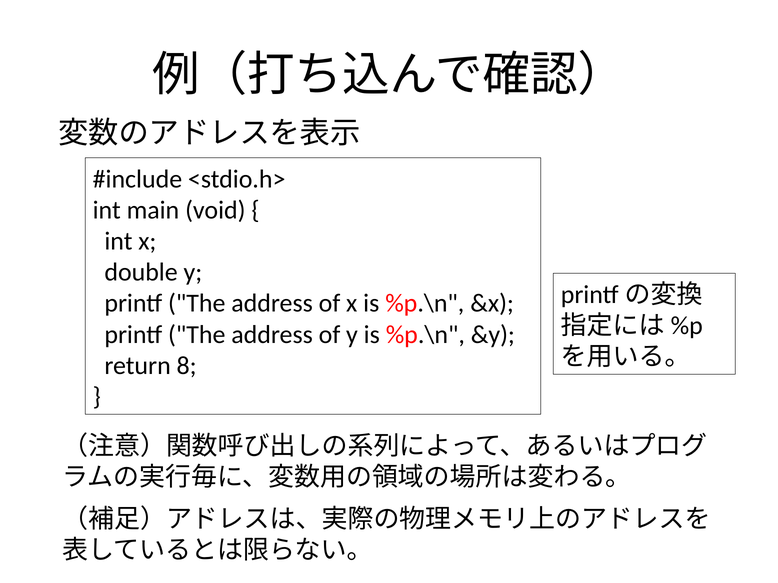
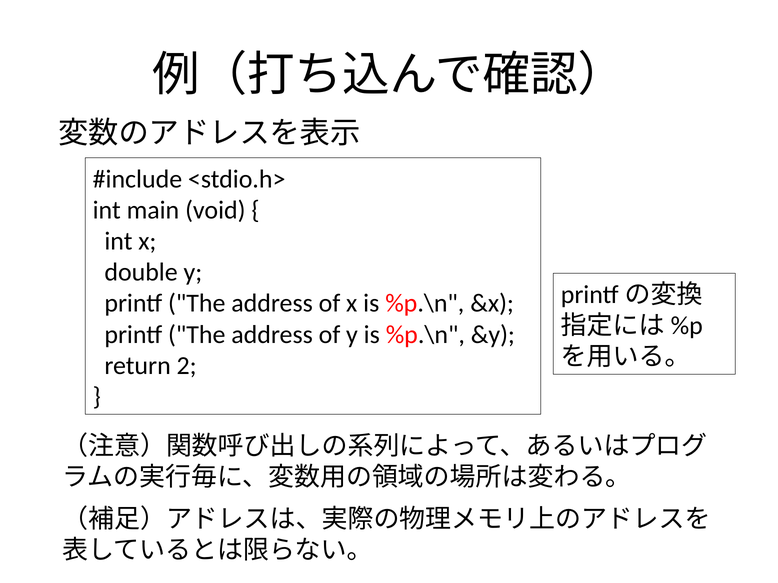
8: 8 -> 2 (187, 366)
